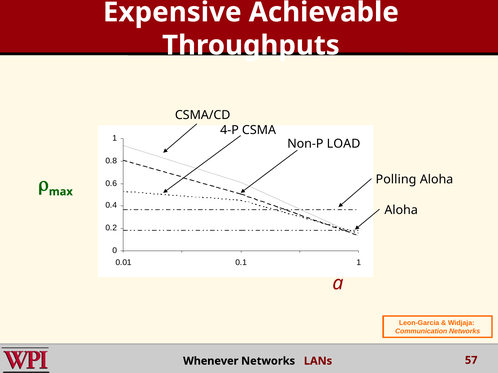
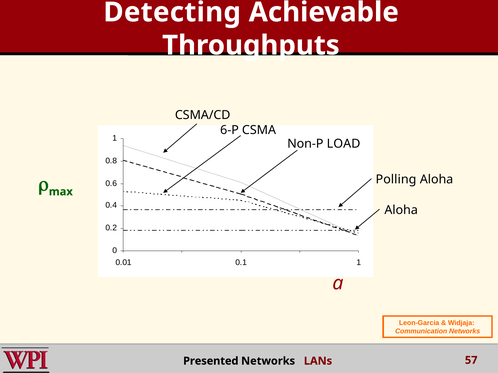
Expensive: Expensive -> Detecting (172, 12)
4-P: 4-P -> 6-P (229, 130)
Whenever: Whenever -> Presented (211, 361)
